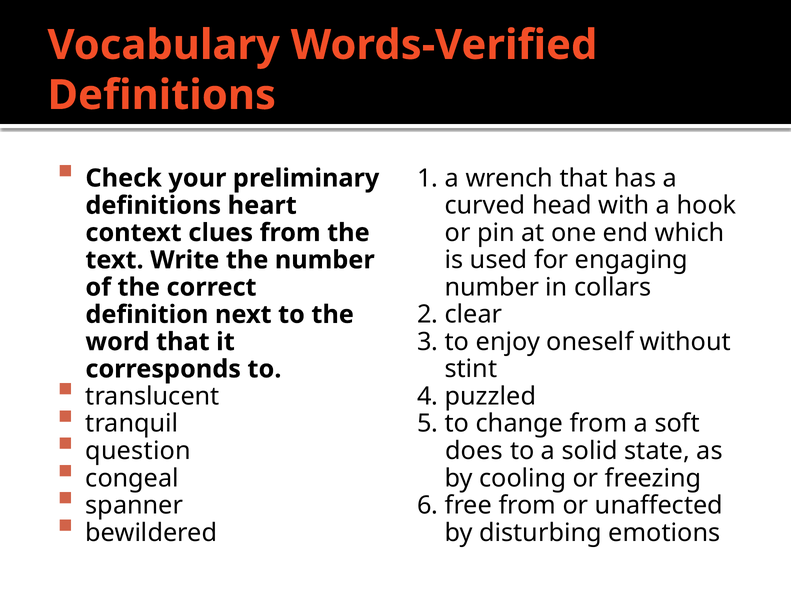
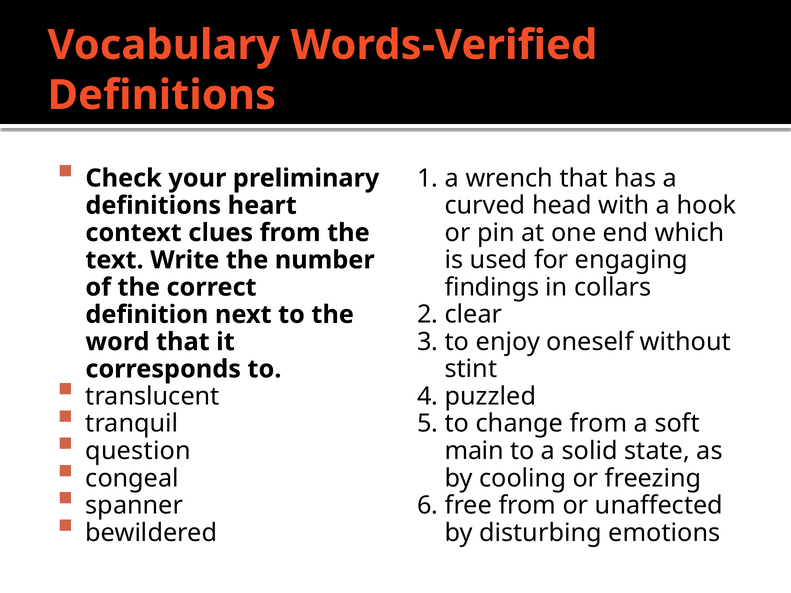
number: number -> findings (492, 287)
does: does -> main (474, 451)
